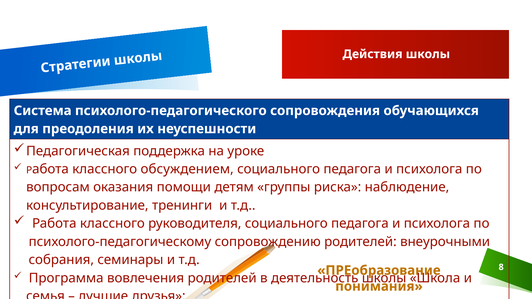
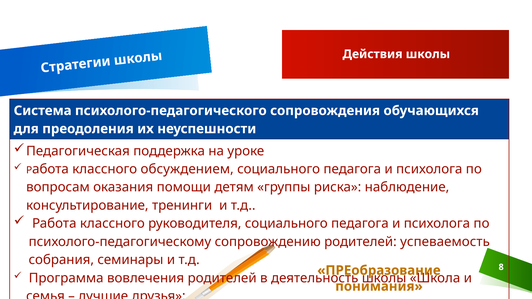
внеурочными: внеурочными -> успеваемость (445, 242)
